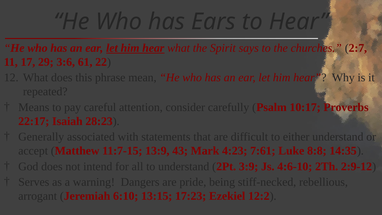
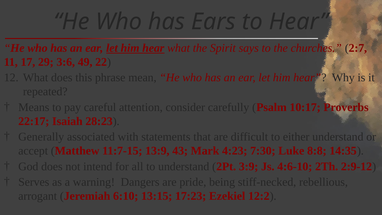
61: 61 -> 49 (85, 62)
7:61: 7:61 -> 7:30 (263, 151)
